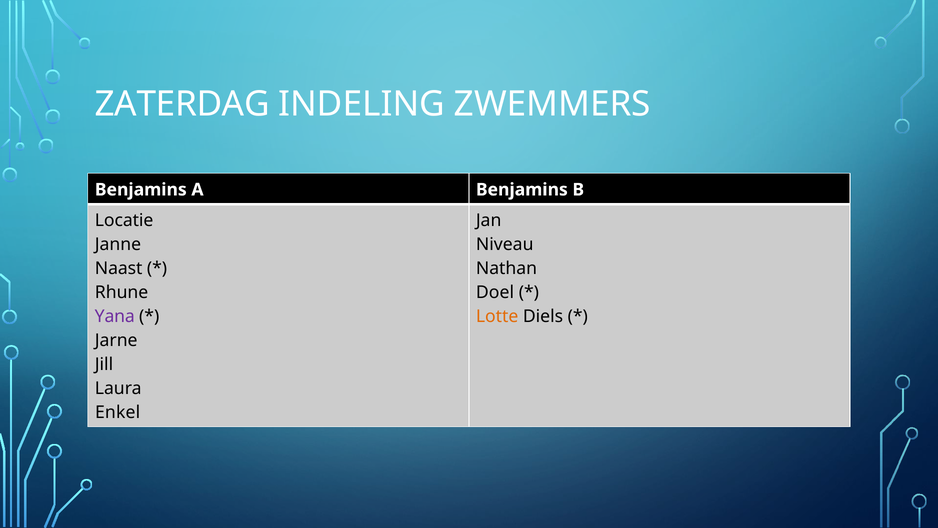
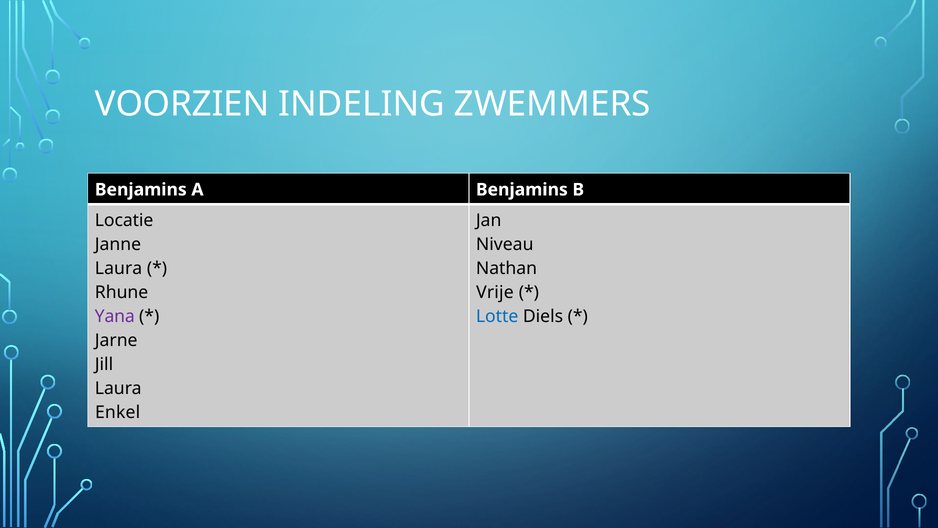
ZATERDAG: ZATERDAG -> VOORZIEN (182, 104)
Naast: Naast -> Laura (119, 268)
Doel: Doel -> Vrije (495, 292)
Lotte colour: orange -> blue (497, 316)
